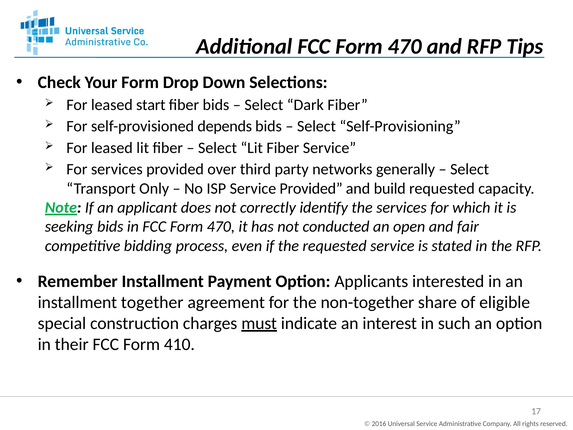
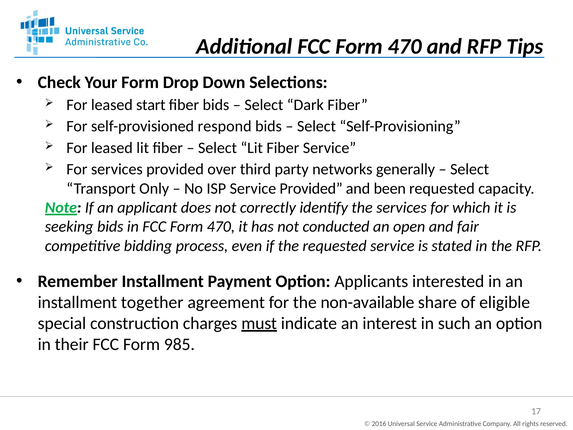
depends: depends -> respond (225, 126)
build: build -> been (390, 188)
non-together: non-together -> non-available (367, 302)
410: 410 -> 985 (179, 344)
